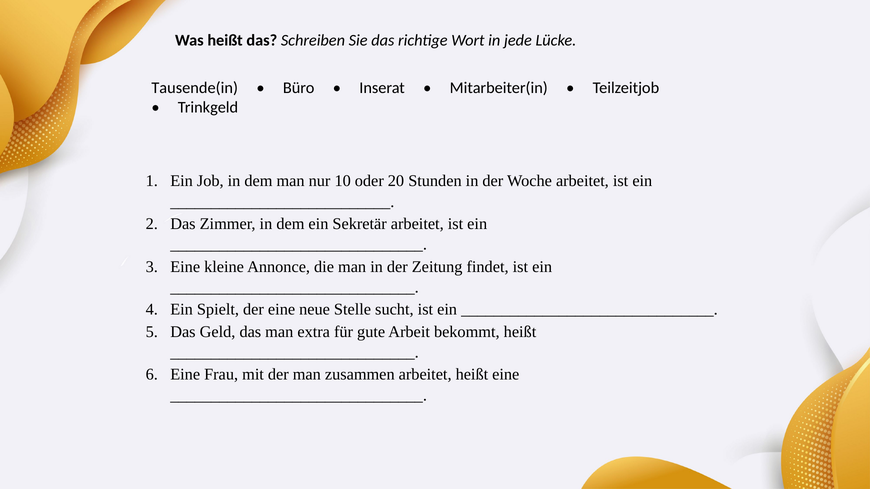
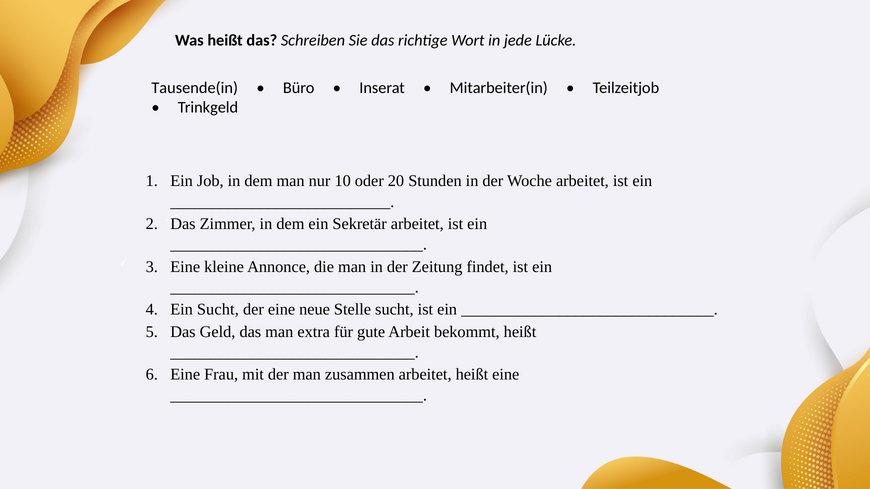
Ein Spielt: Spielt -> Sucht (218, 310)
